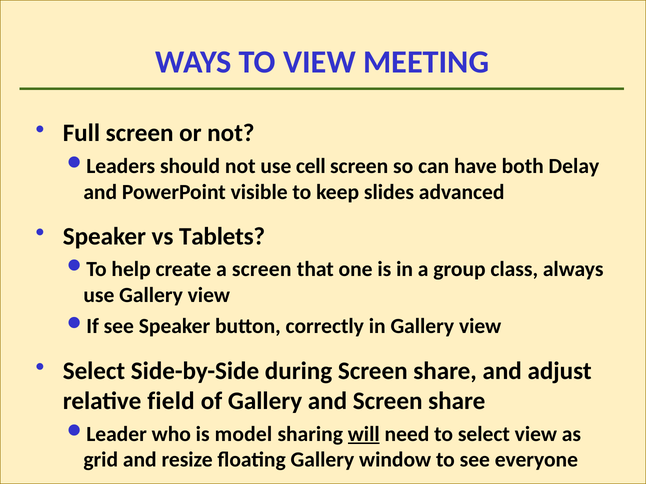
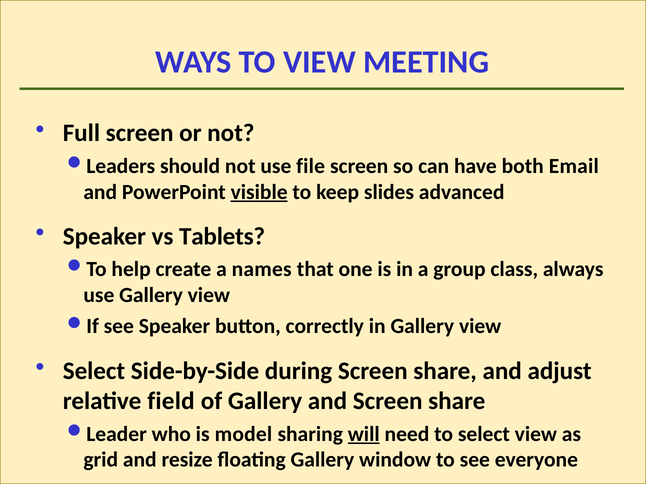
cell: cell -> file (311, 166)
Delay: Delay -> Email (574, 166)
visible underline: none -> present (259, 192)
a screen: screen -> names (262, 270)
